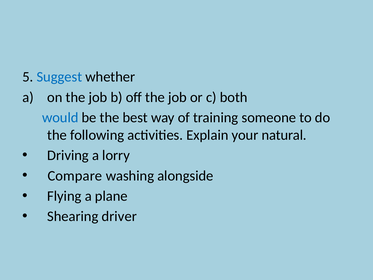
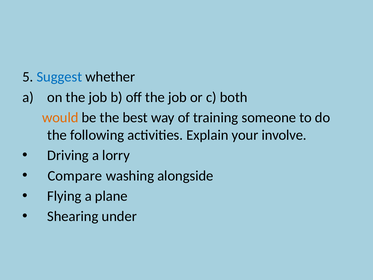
would colour: blue -> orange (60, 118)
natural: natural -> involve (284, 135)
driver: driver -> under (119, 216)
